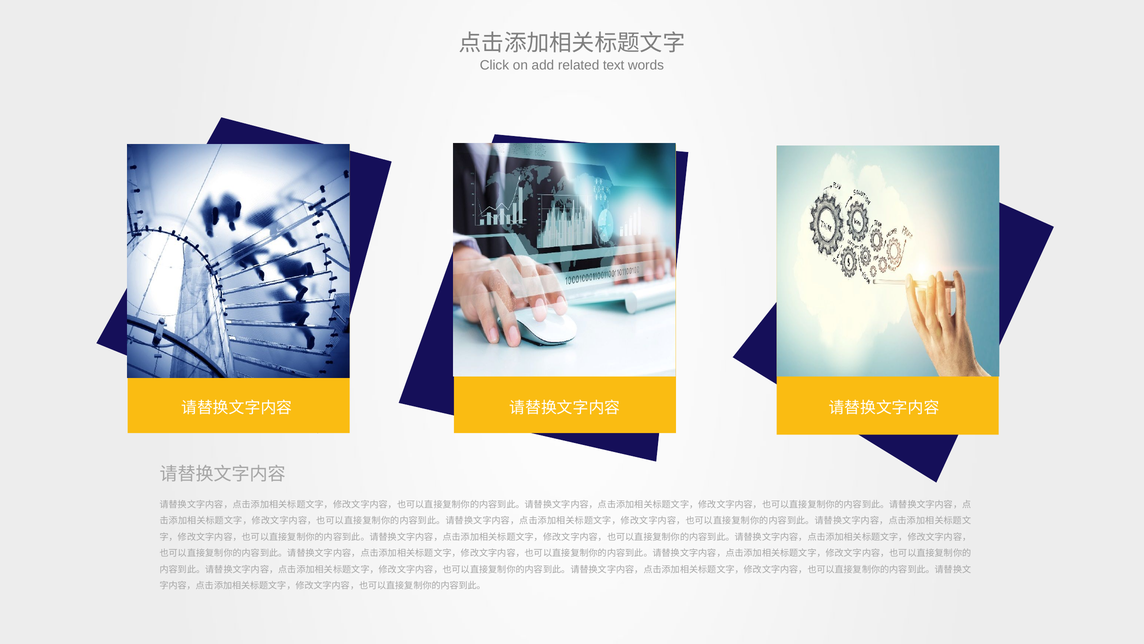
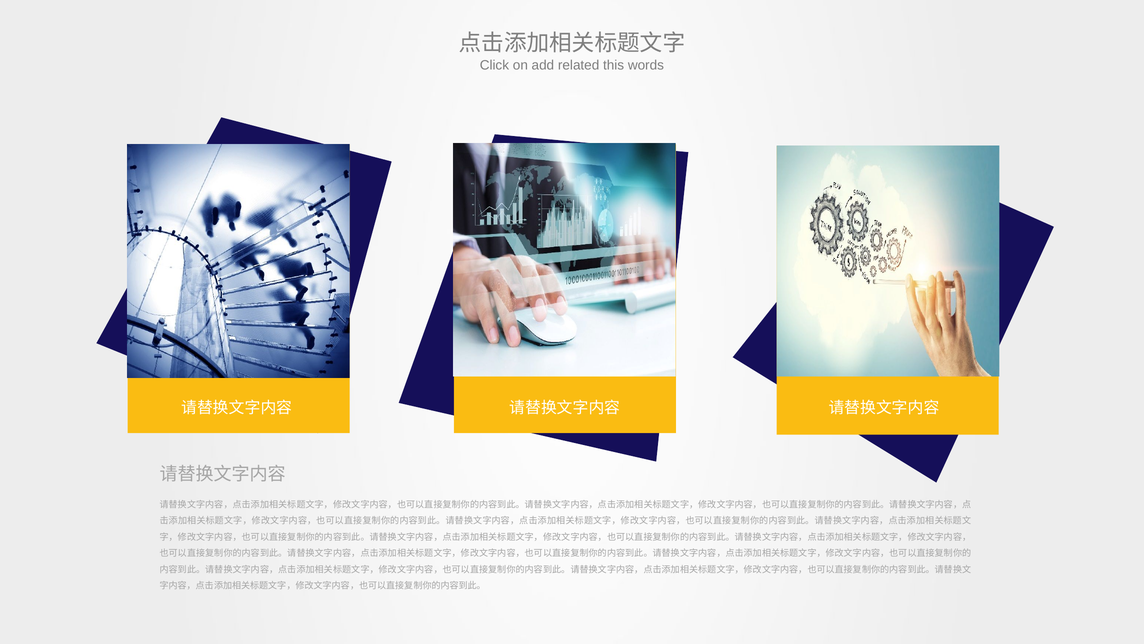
text: text -> this (614, 65)
